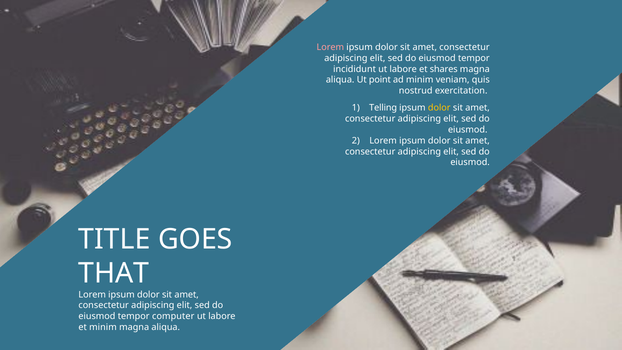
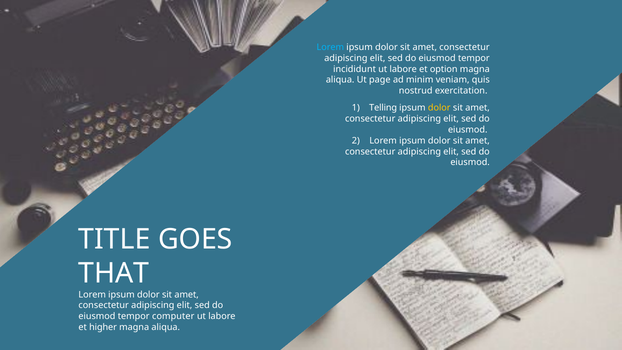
Lorem colour: pink -> light blue (330, 47)
shares: shares -> option (444, 69)
point: point -> page (380, 80)
et minim: minim -> higher (103, 327)
